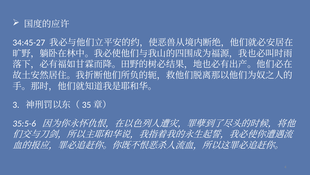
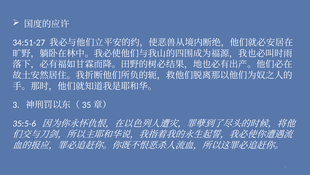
34:45-27: 34:45-27 -> 34:51-27 (29, 43)
